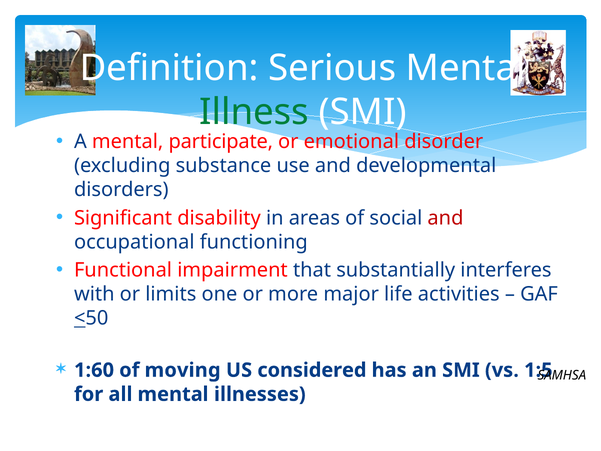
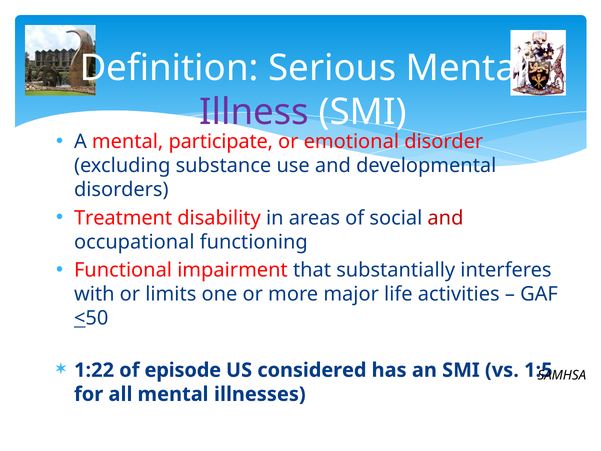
Illness colour: green -> purple (254, 112)
Significant: Significant -> Treatment (123, 218)
1:60: 1:60 -> 1:22 (94, 370)
moving: moving -> episode (183, 370)
